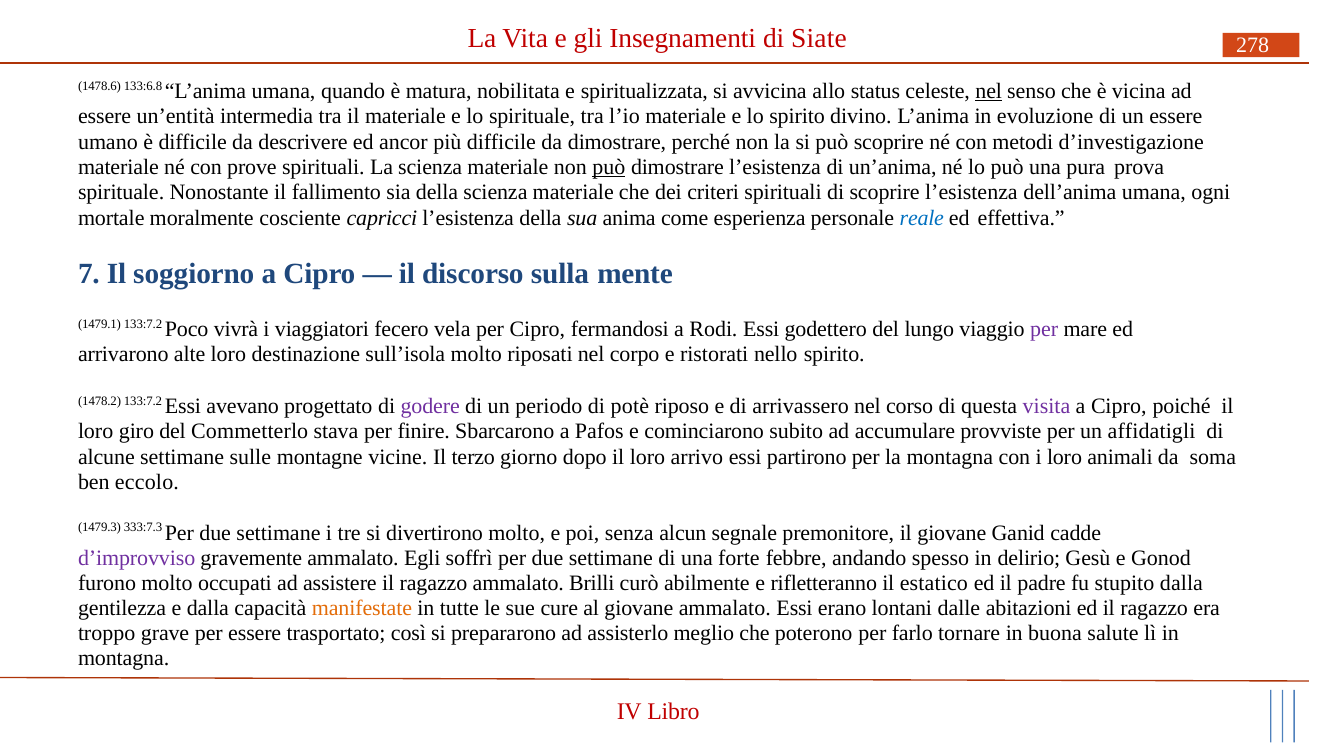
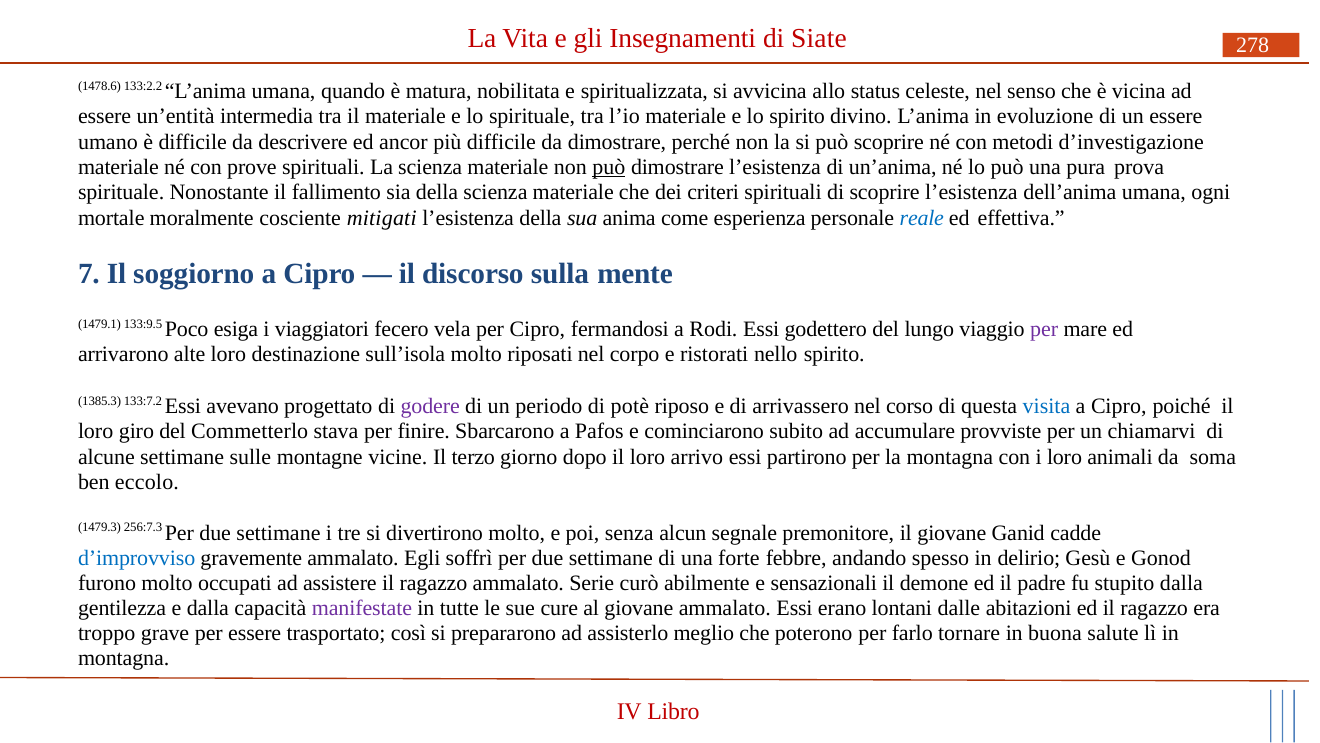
133:6.8: 133:6.8 -> 133:2.2 (143, 86)
nel underline: present -> none (989, 91)
capricci: capricci -> mitigati (382, 218)
1479.1 133:7.2: 133:7.2 -> 133:9.5 (143, 324)
vivrà: vivrà -> esiga (236, 329)
1478.2: 1478.2 -> 1385.3 (100, 401)
visita colour: purple -> blue (1047, 407)
affidatigli: affidatigli -> chiamarvi (1152, 432)
333:7.3: 333:7.3 -> 256:7.3 (143, 528)
d’improvviso colour: purple -> blue (137, 558)
Brilli: Brilli -> Serie (592, 583)
rifletteranno: rifletteranno -> sensazionali (824, 583)
estatico: estatico -> demone (934, 583)
manifestate colour: orange -> purple (362, 608)
